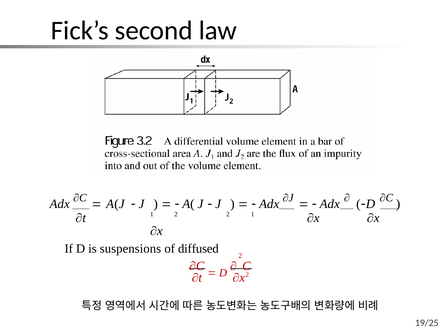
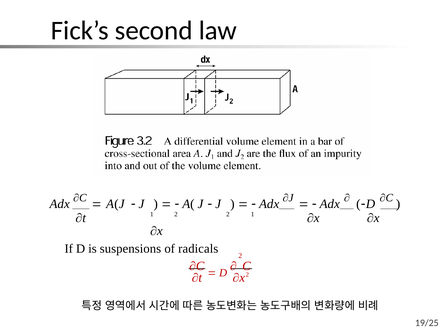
diffused: diffused -> radicals (198, 249)
